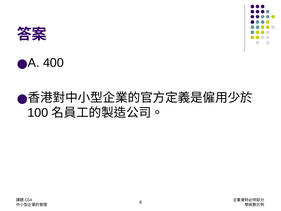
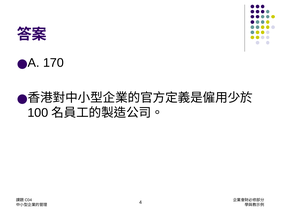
400: 400 -> 170 (53, 63)
